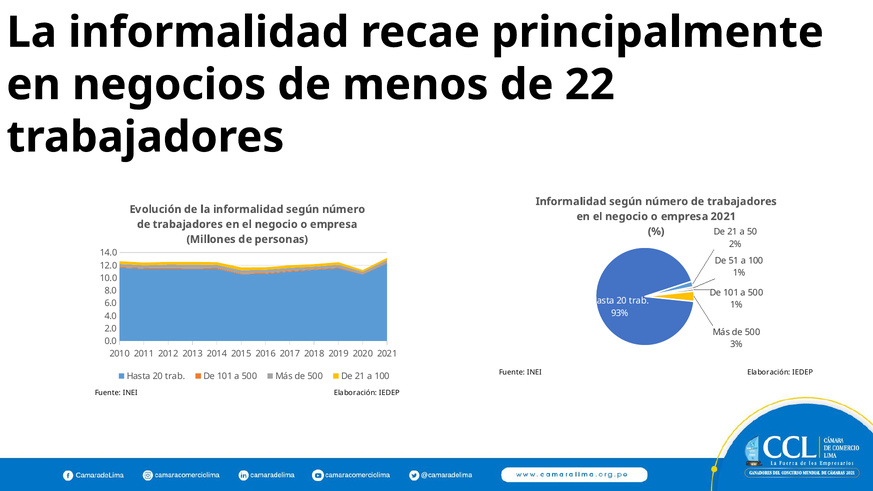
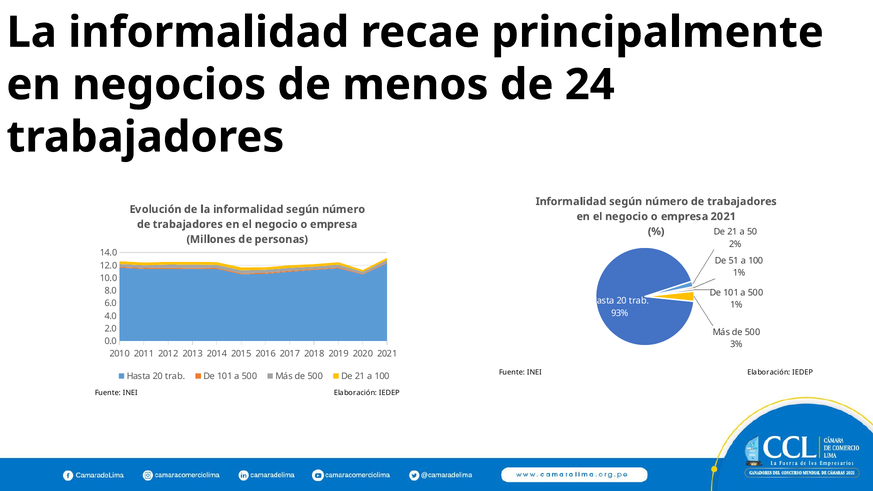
22: 22 -> 24 (590, 85)
